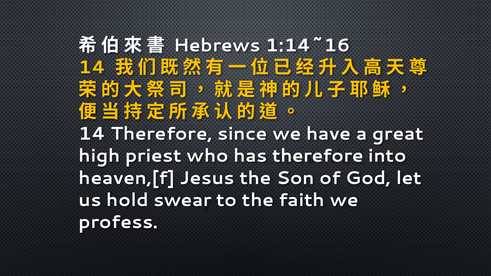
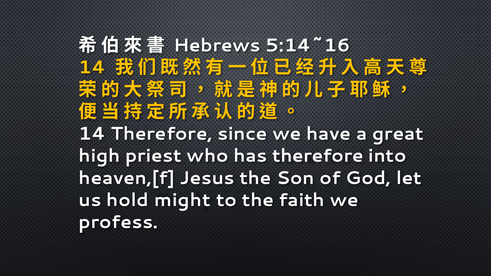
1:14~16: 1:14~16 -> 5:14~16 (308, 46)
swear: swear -> might (182, 200)
